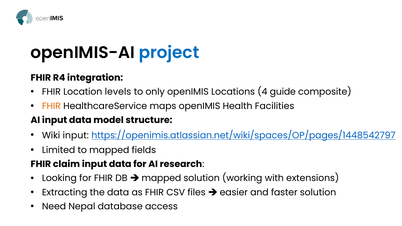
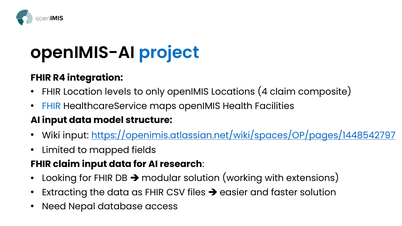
4 guide: guide -> claim (283, 92)
FHIR colour: orange -> blue (51, 106)
mapped: mapped -> modular (161, 178)
